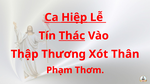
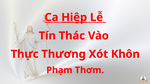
Thác underline: present -> none (72, 36)
Thập: Thập -> Thực (25, 54)
Thân: Thân -> Khôn (125, 54)
